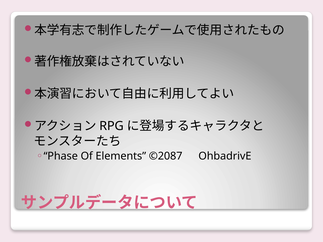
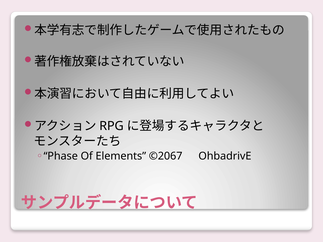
©2087: ©2087 -> ©2067 (166, 156)
